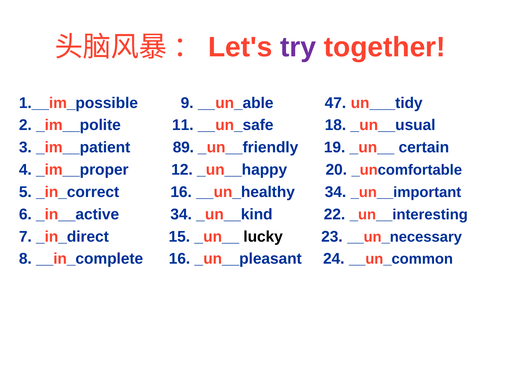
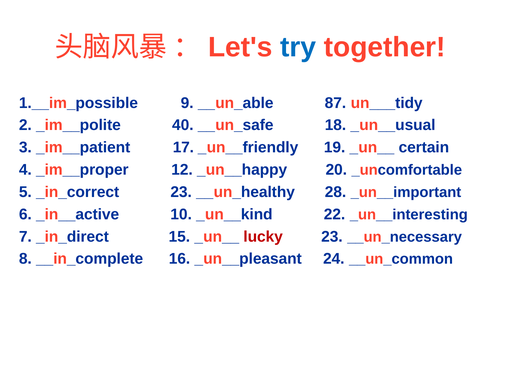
try colour: purple -> blue (298, 47)
47: 47 -> 87 (335, 103)
11: 11 -> 40 (183, 125)
89: 89 -> 17 (183, 147)
_in_correct 16: 16 -> 23 (181, 192)
__un_healthy 34: 34 -> 28 (336, 192)
_in__active 34: 34 -> 10 (181, 214)
lucky colour: black -> red (263, 236)
